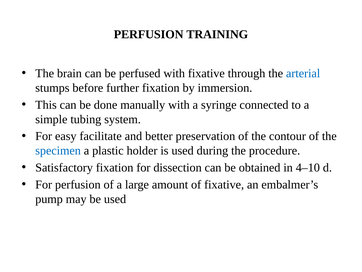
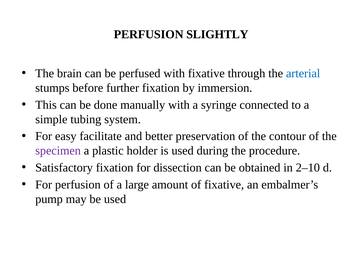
TRAINING: TRAINING -> SLIGHTLY (217, 34)
specimen colour: blue -> purple (58, 150)
4–10: 4–10 -> 2–10 (308, 167)
